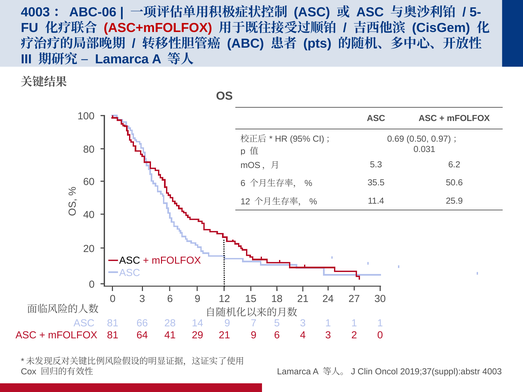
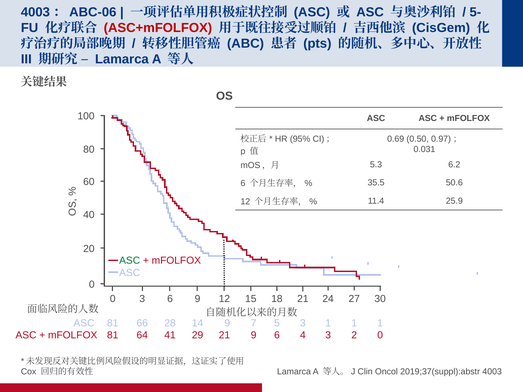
ASC colour: black -> green (130, 261)
